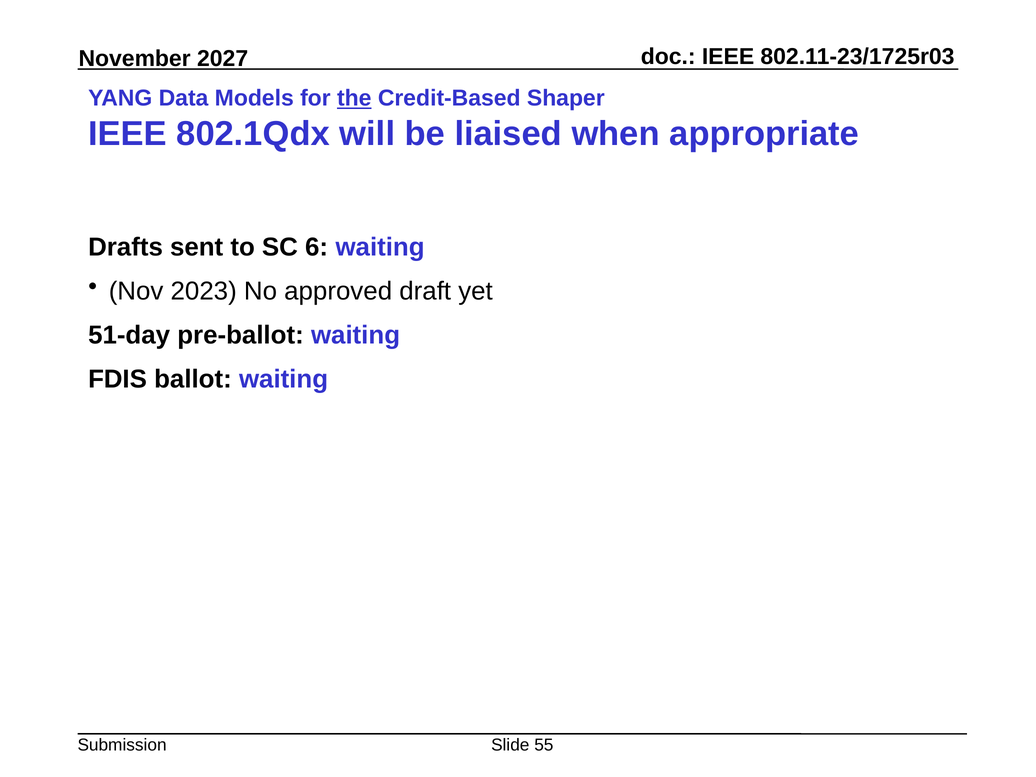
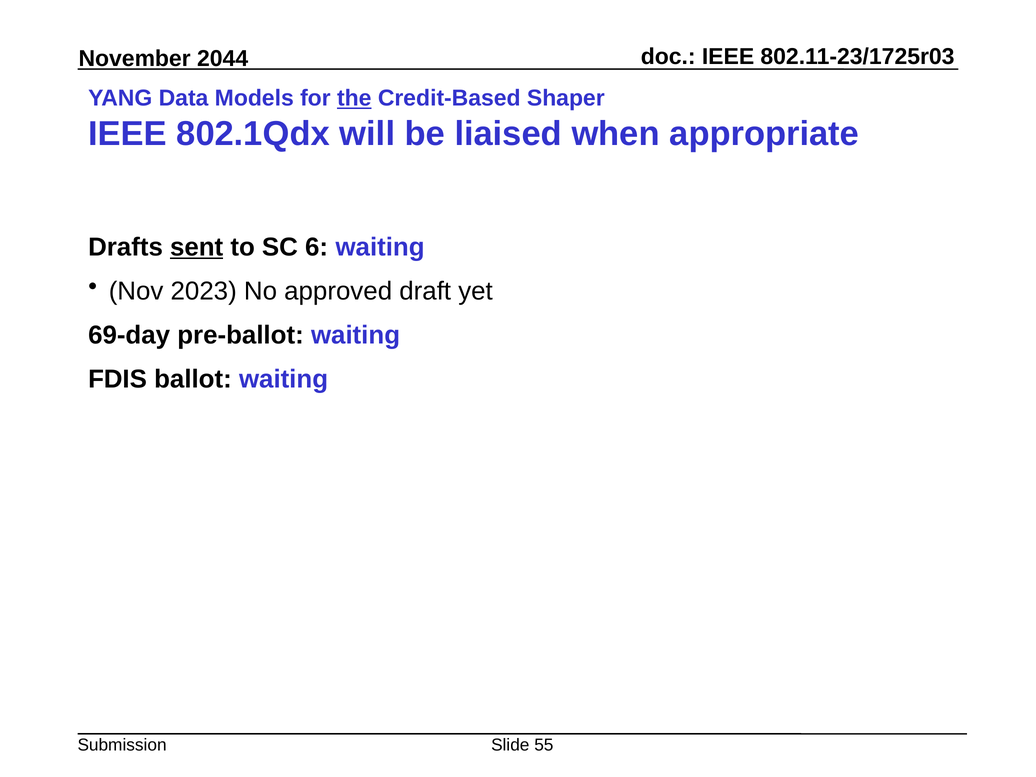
2027: 2027 -> 2044 (223, 59)
sent underline: none -> present (197, 247)
51-day: 51-day -> 69-day (129, 335)
